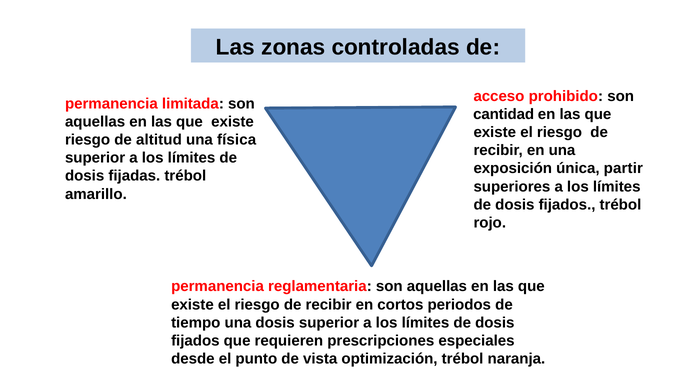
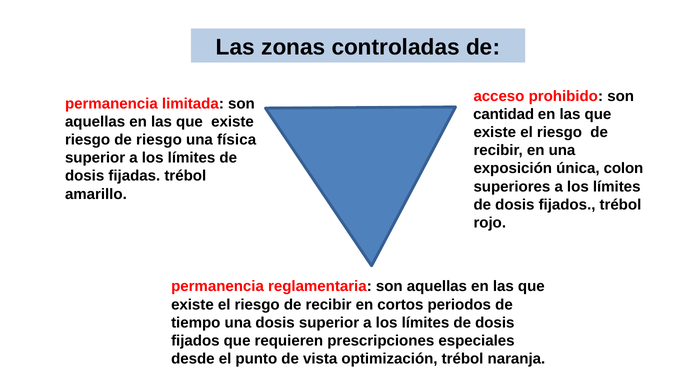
de altitud: altitud -> riesgo (159, 140)
partir: partir -> colon (623, 168)
